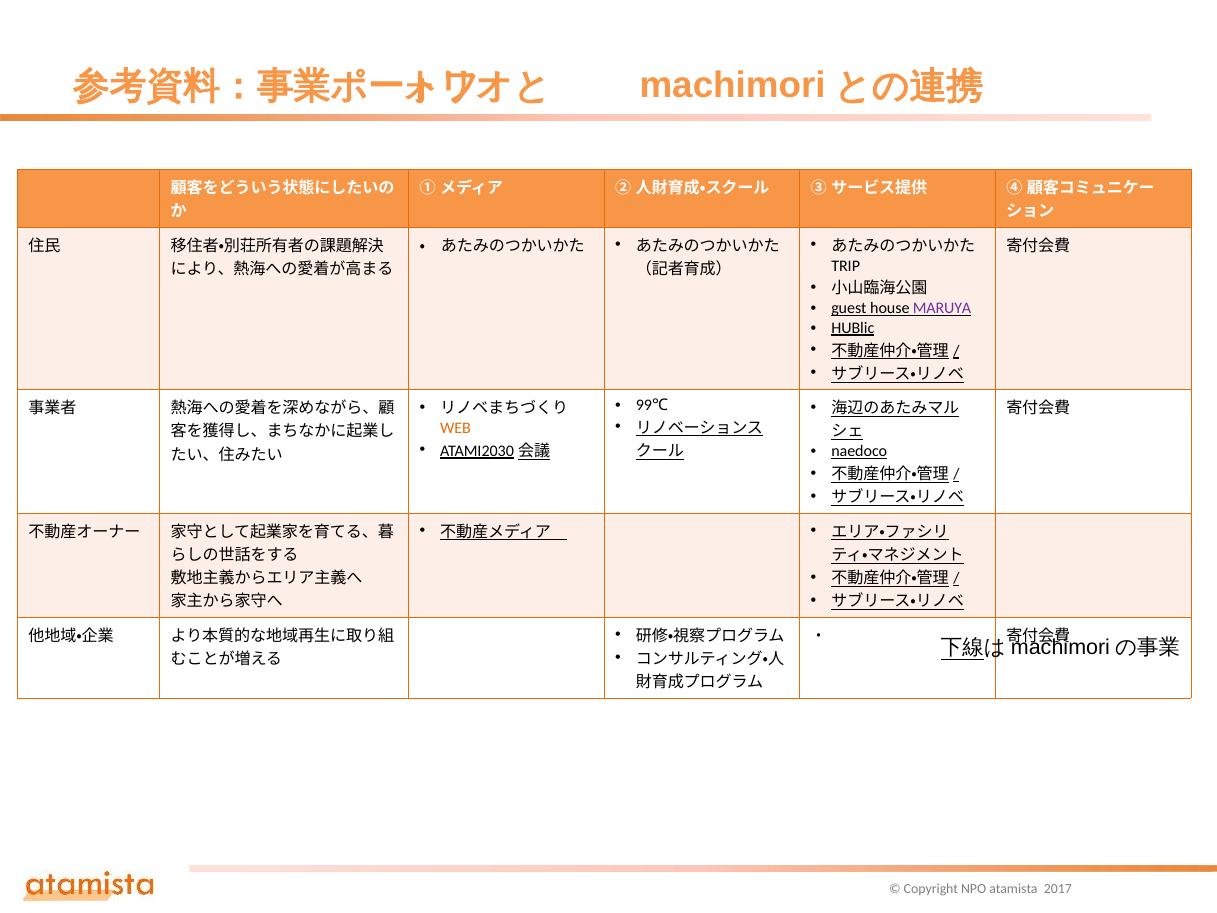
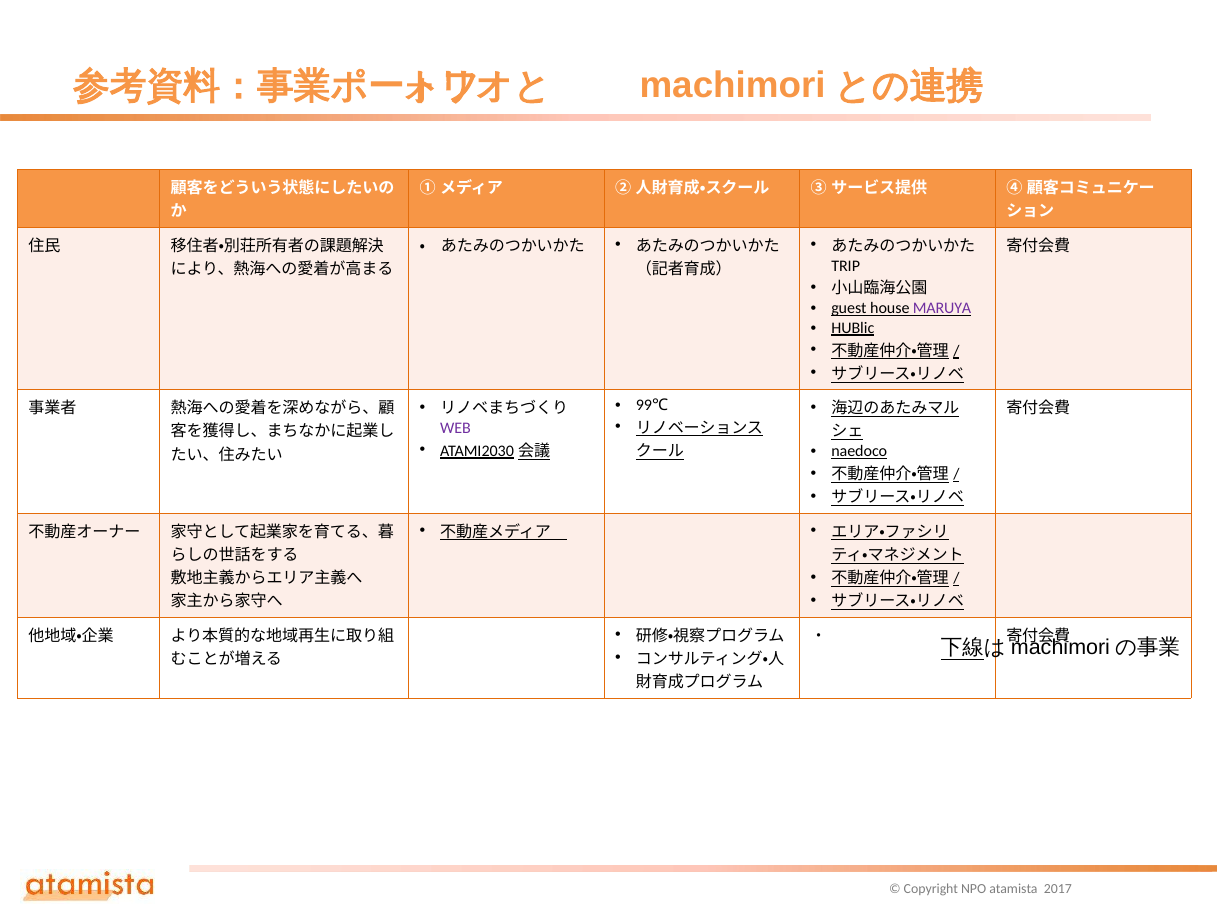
WEB colour: orange -> purple (456, 428)
